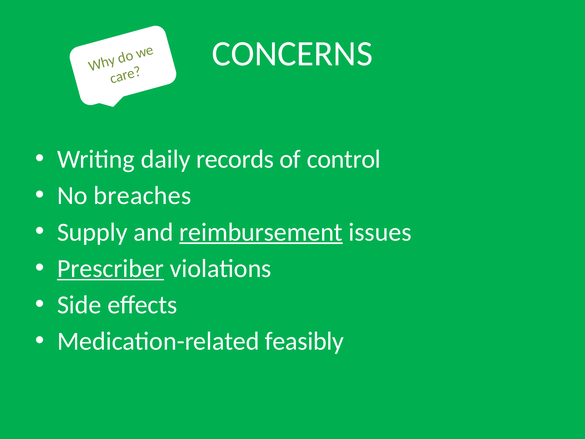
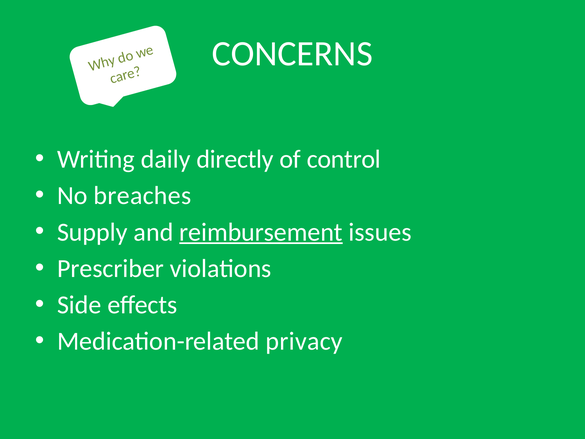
records: records -> directly (235, 159)
Prescriber underline: present -> none (111, 268)
feasibly: feasibly -> privacy (304, 341)
